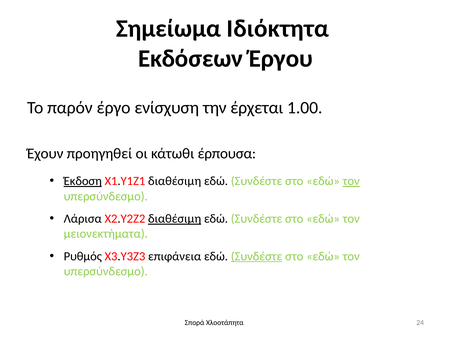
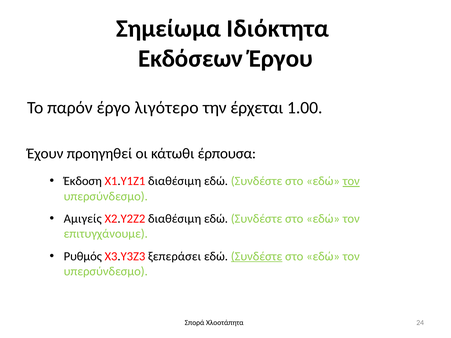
ενίσχυση: ενίσχυση -> λιγότερο (167, 108)
Έκδοση underline: present -> none (83, 181)
Λάρισα: Λάρισα -> Αμιγείς (83, 219)
διαθέσιμη underline: present -> none (175, 219)
μειονεκτήματα: μειονεκτήματα -> επιτυγχάνουμε (106, 234)
επιφάνεια: επιφάνεια -> ξεπεράσει (175, 257)
